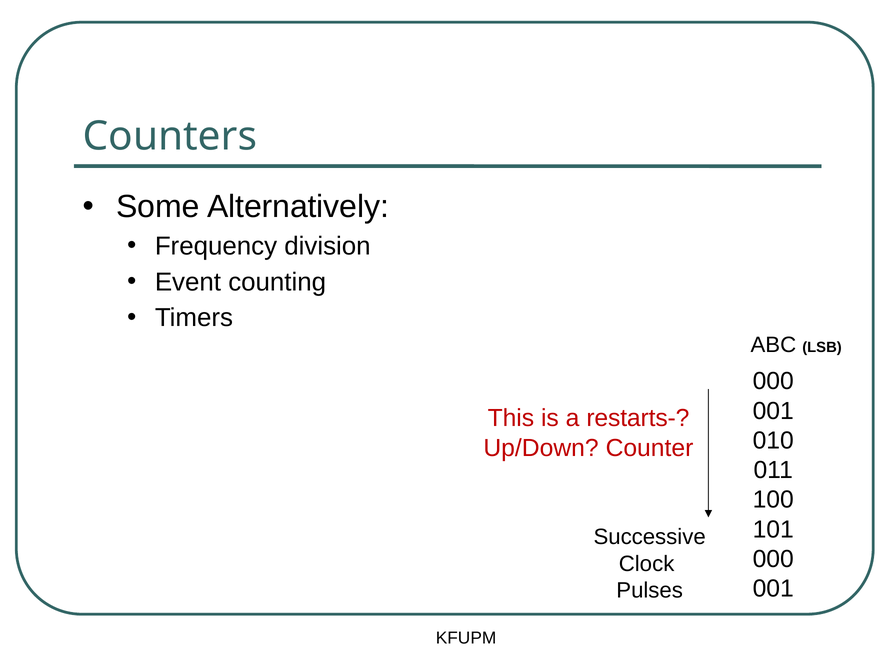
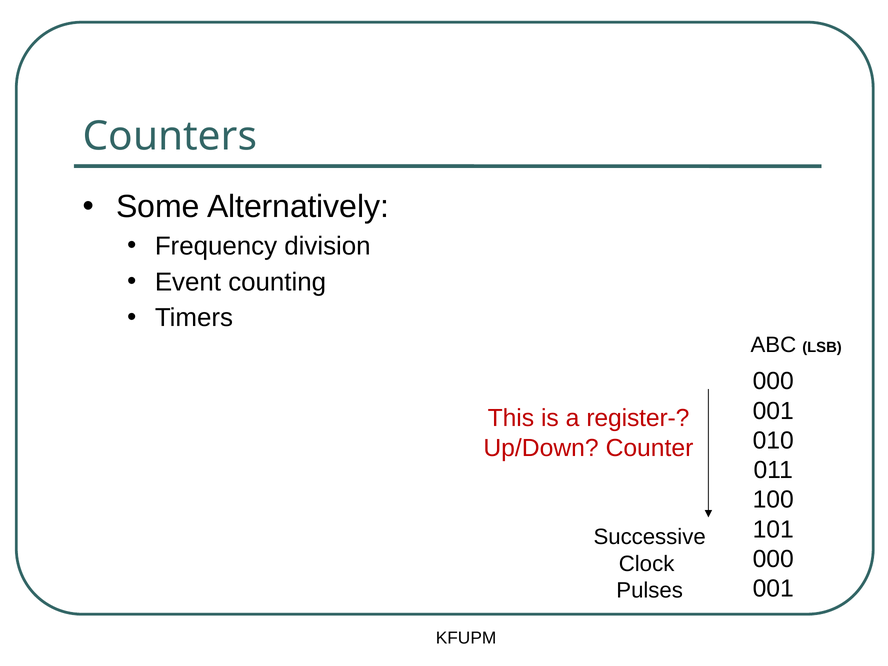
restarts-: restarts- -> register- (638, 418)
